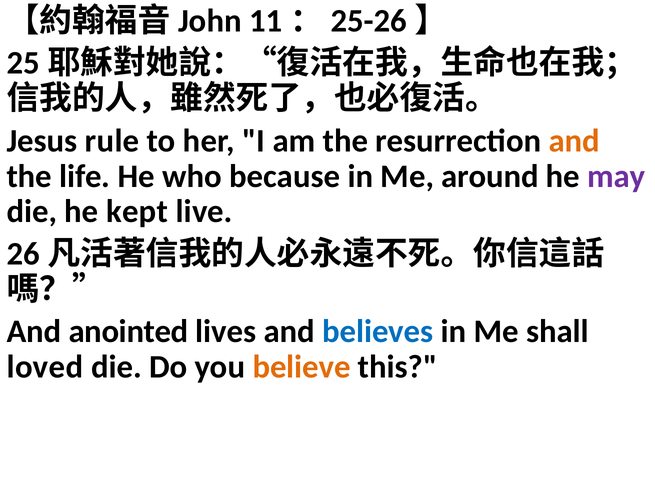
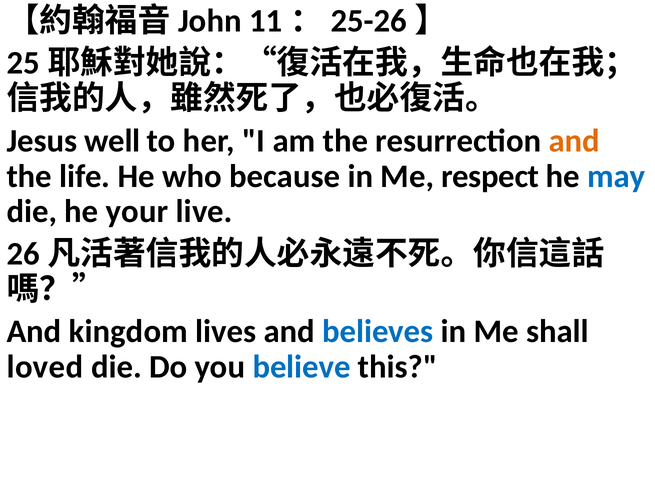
rule: rule -> well (112, 141)
around: around -> respect (490, 176)
may colour: purple -> blue (616, 176)
kept: kept -> your (137, 211)
anointed: anointed -> kingdom (128, 331)
believe colour: orange -> blue (302, 367)
